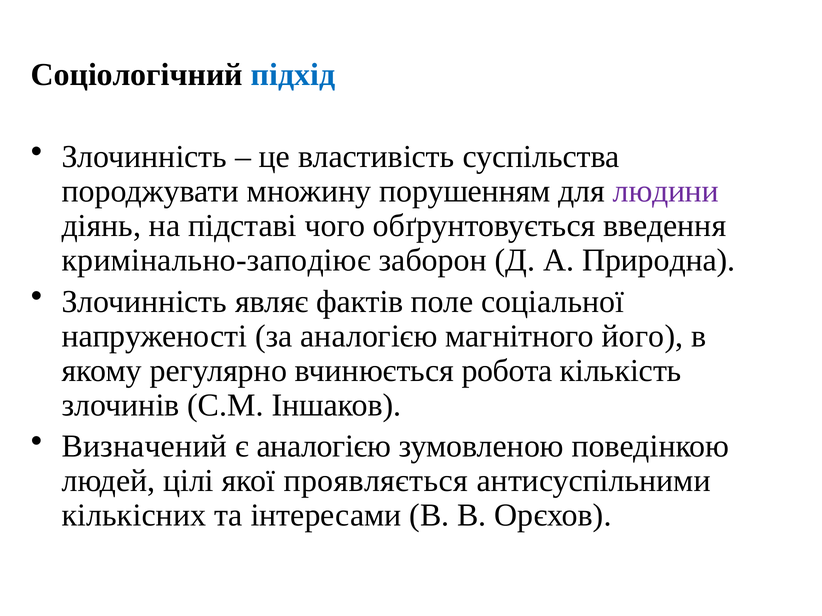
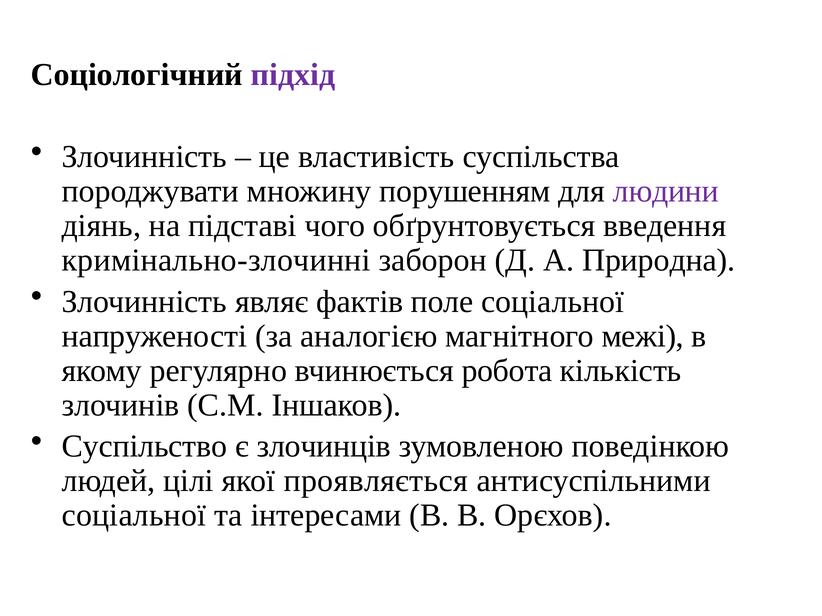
підхід colour: blue -> purple (293, 75)
кримінально-заподіює: кримінально-заподіює -> кримінально-злочинні (216, 261)
його: його -> межі (643, 336)
Визначений: Визначений -> Суспільство (144, 446)
є аналогією: аналогією -> злочинців (324, 446)
кількісних: кількісних -> соціальної (134, 515)
